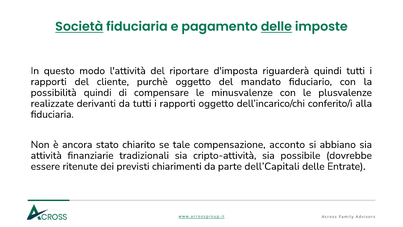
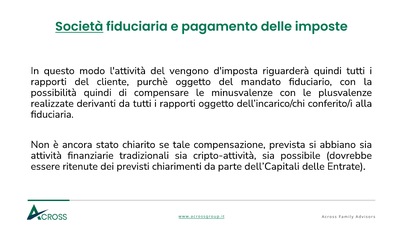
delle underline: present -> none (276, 27)
riportare: riportare -> vengono (189, 71)
acconto: acconto -> prevista (287, 144)
